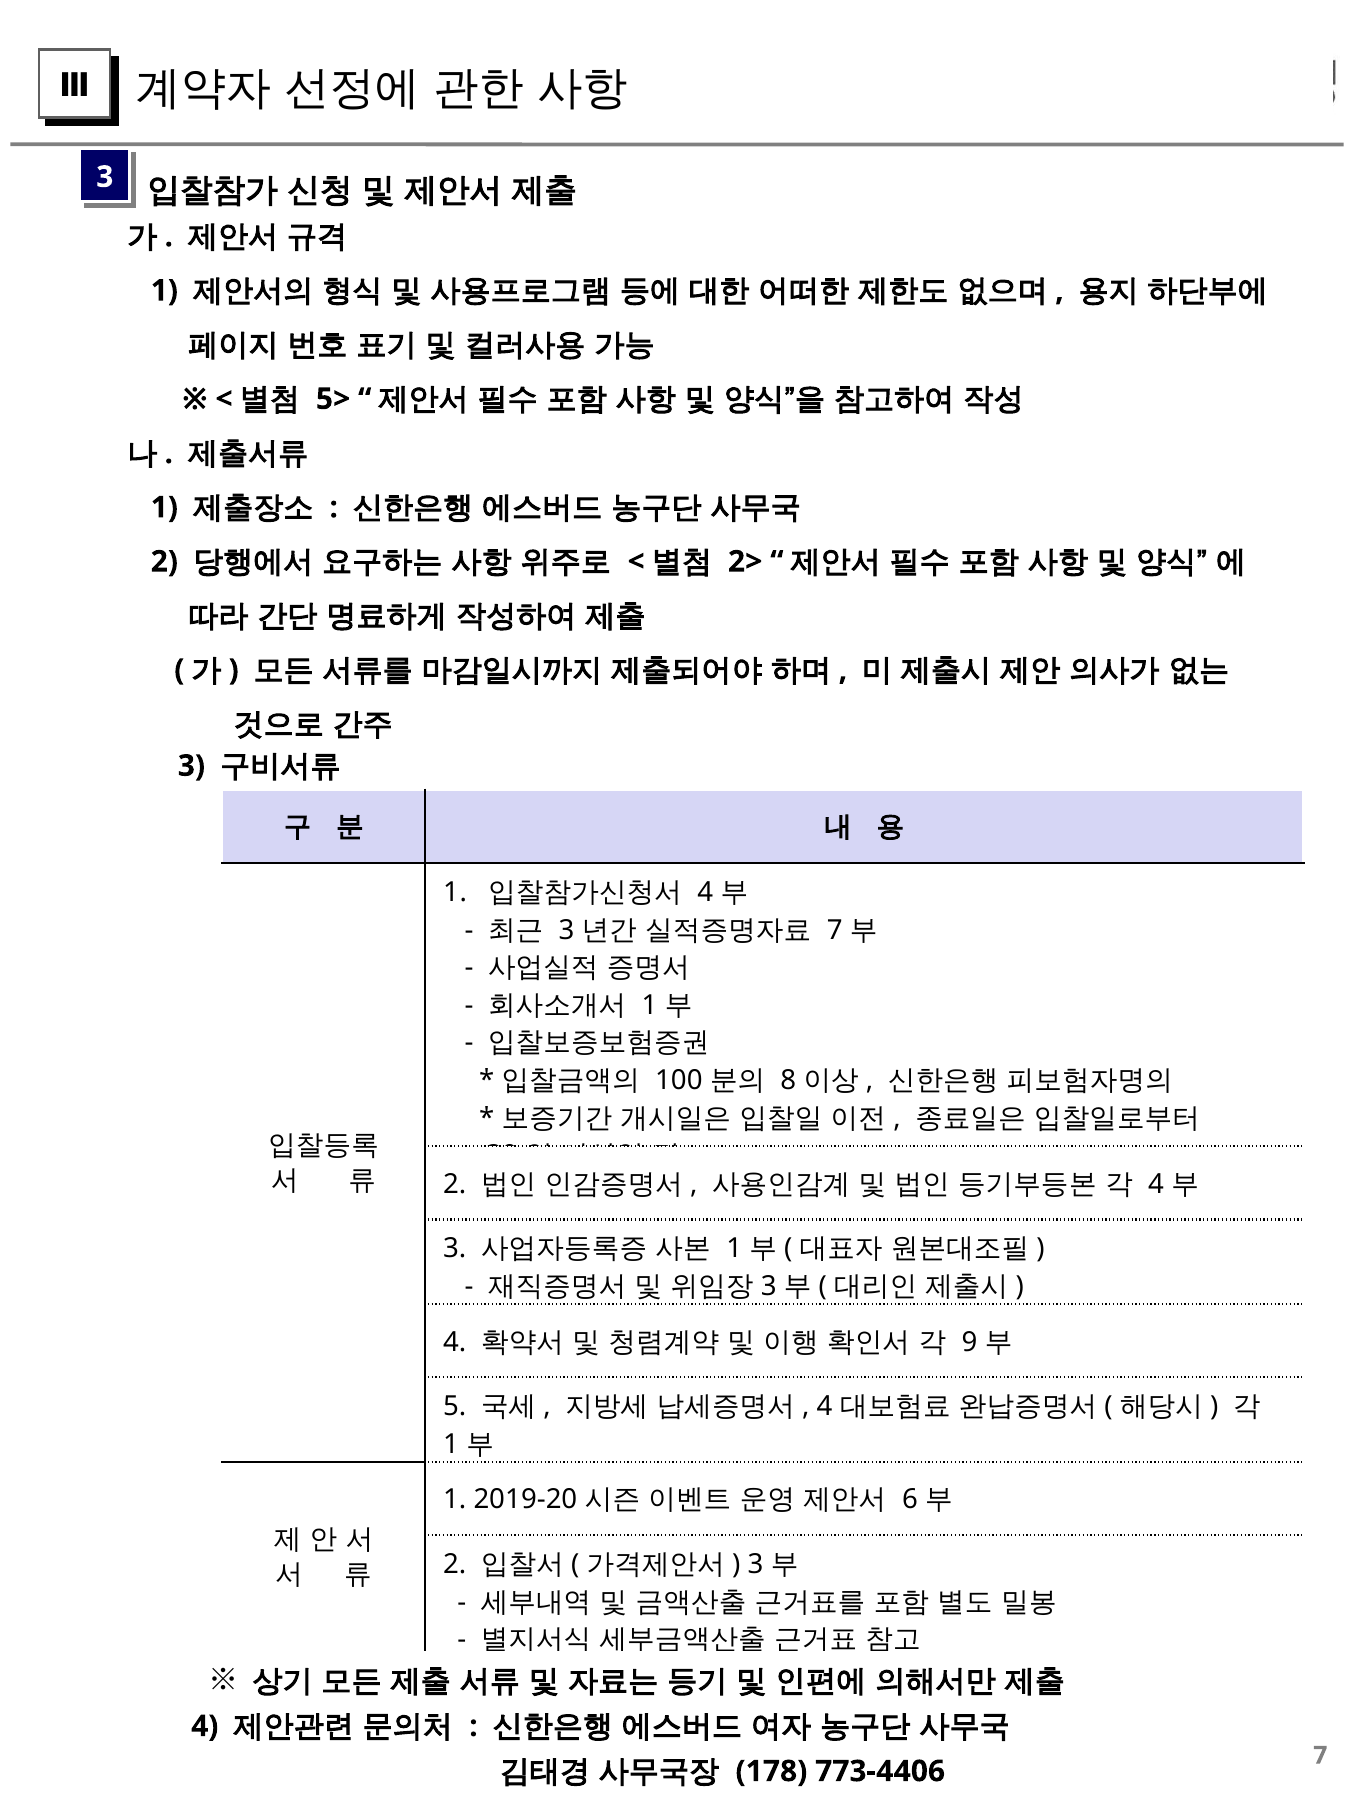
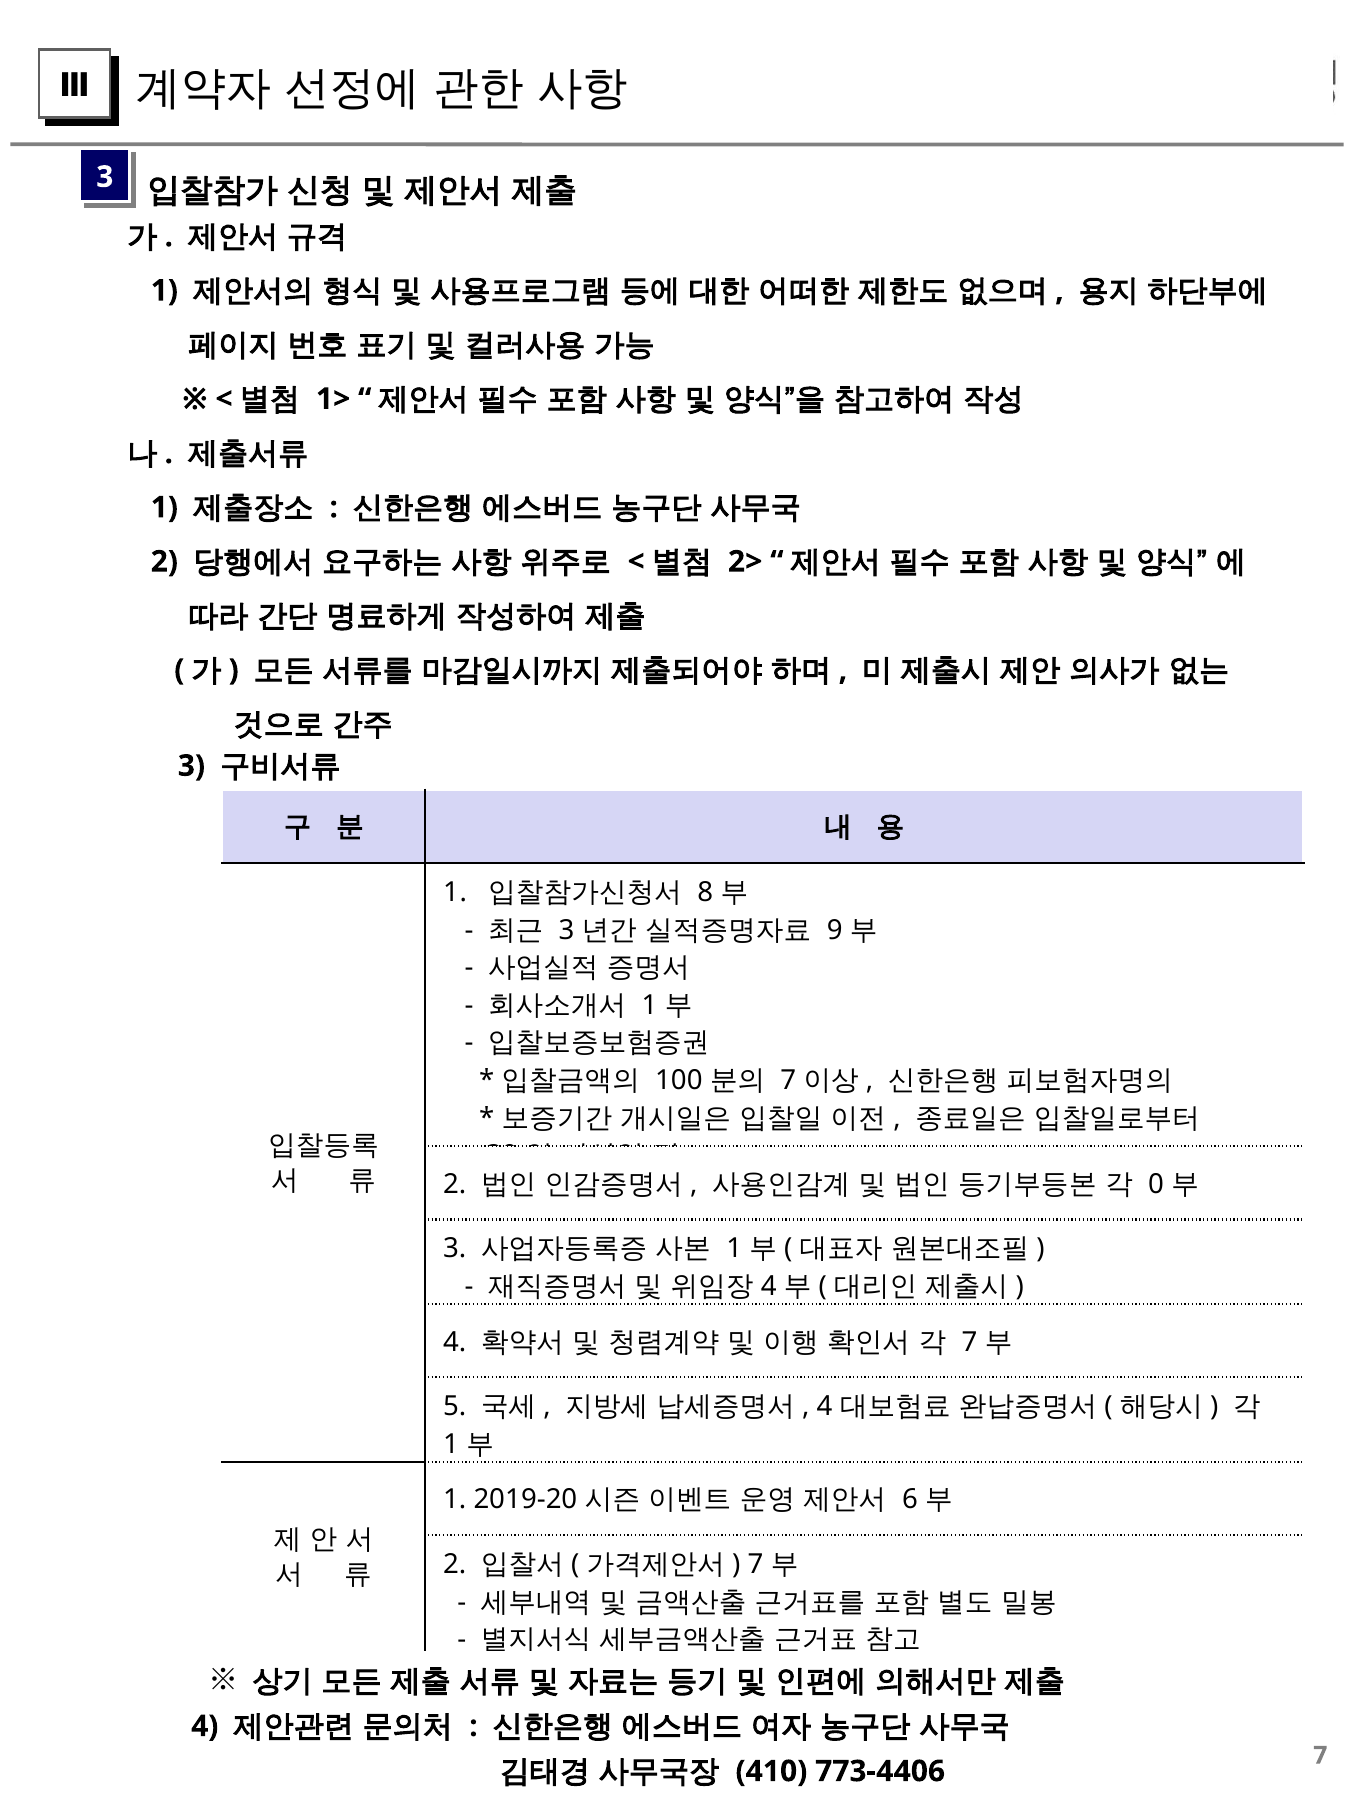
5>: 5> -> 1> (333, 399)
4: 4 -> 8 (705, 892)
7: 7 -> 9 (835, 930)
8: 8 -> 7 (788, 1080)
4: 4 -> 0 (1156, 1184)
3: 3 -> 4 (769, 1286)
9: 9 -> 7 (970, 1342)
3: 3 -> 7 (755, 1564)
178: 178 -> 410 (771, 1771)
